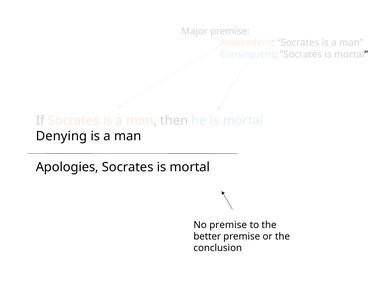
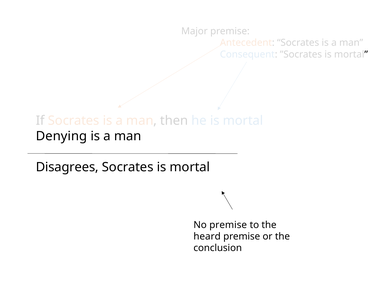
Apologies: Apologies -> Disagrees (67, 167)
better: better -> heard (207, 237)
